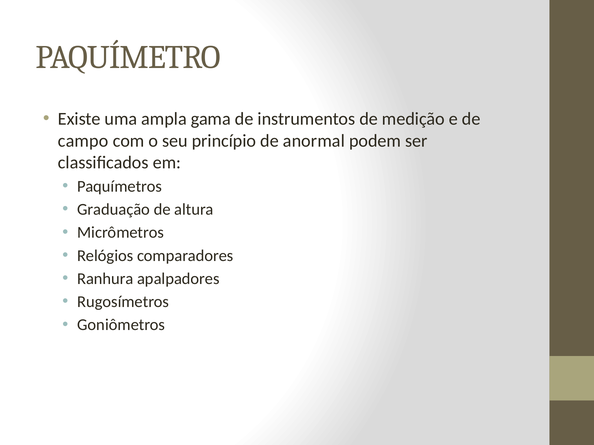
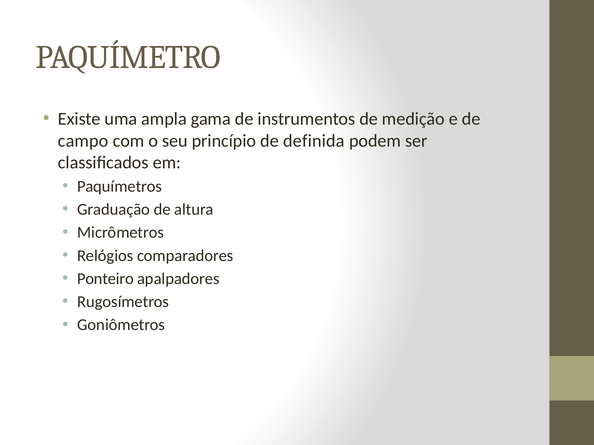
anormal: anormal -> definida (314, 141)
Ranhura: Ranhura -> Ponteiro (105, 279)
